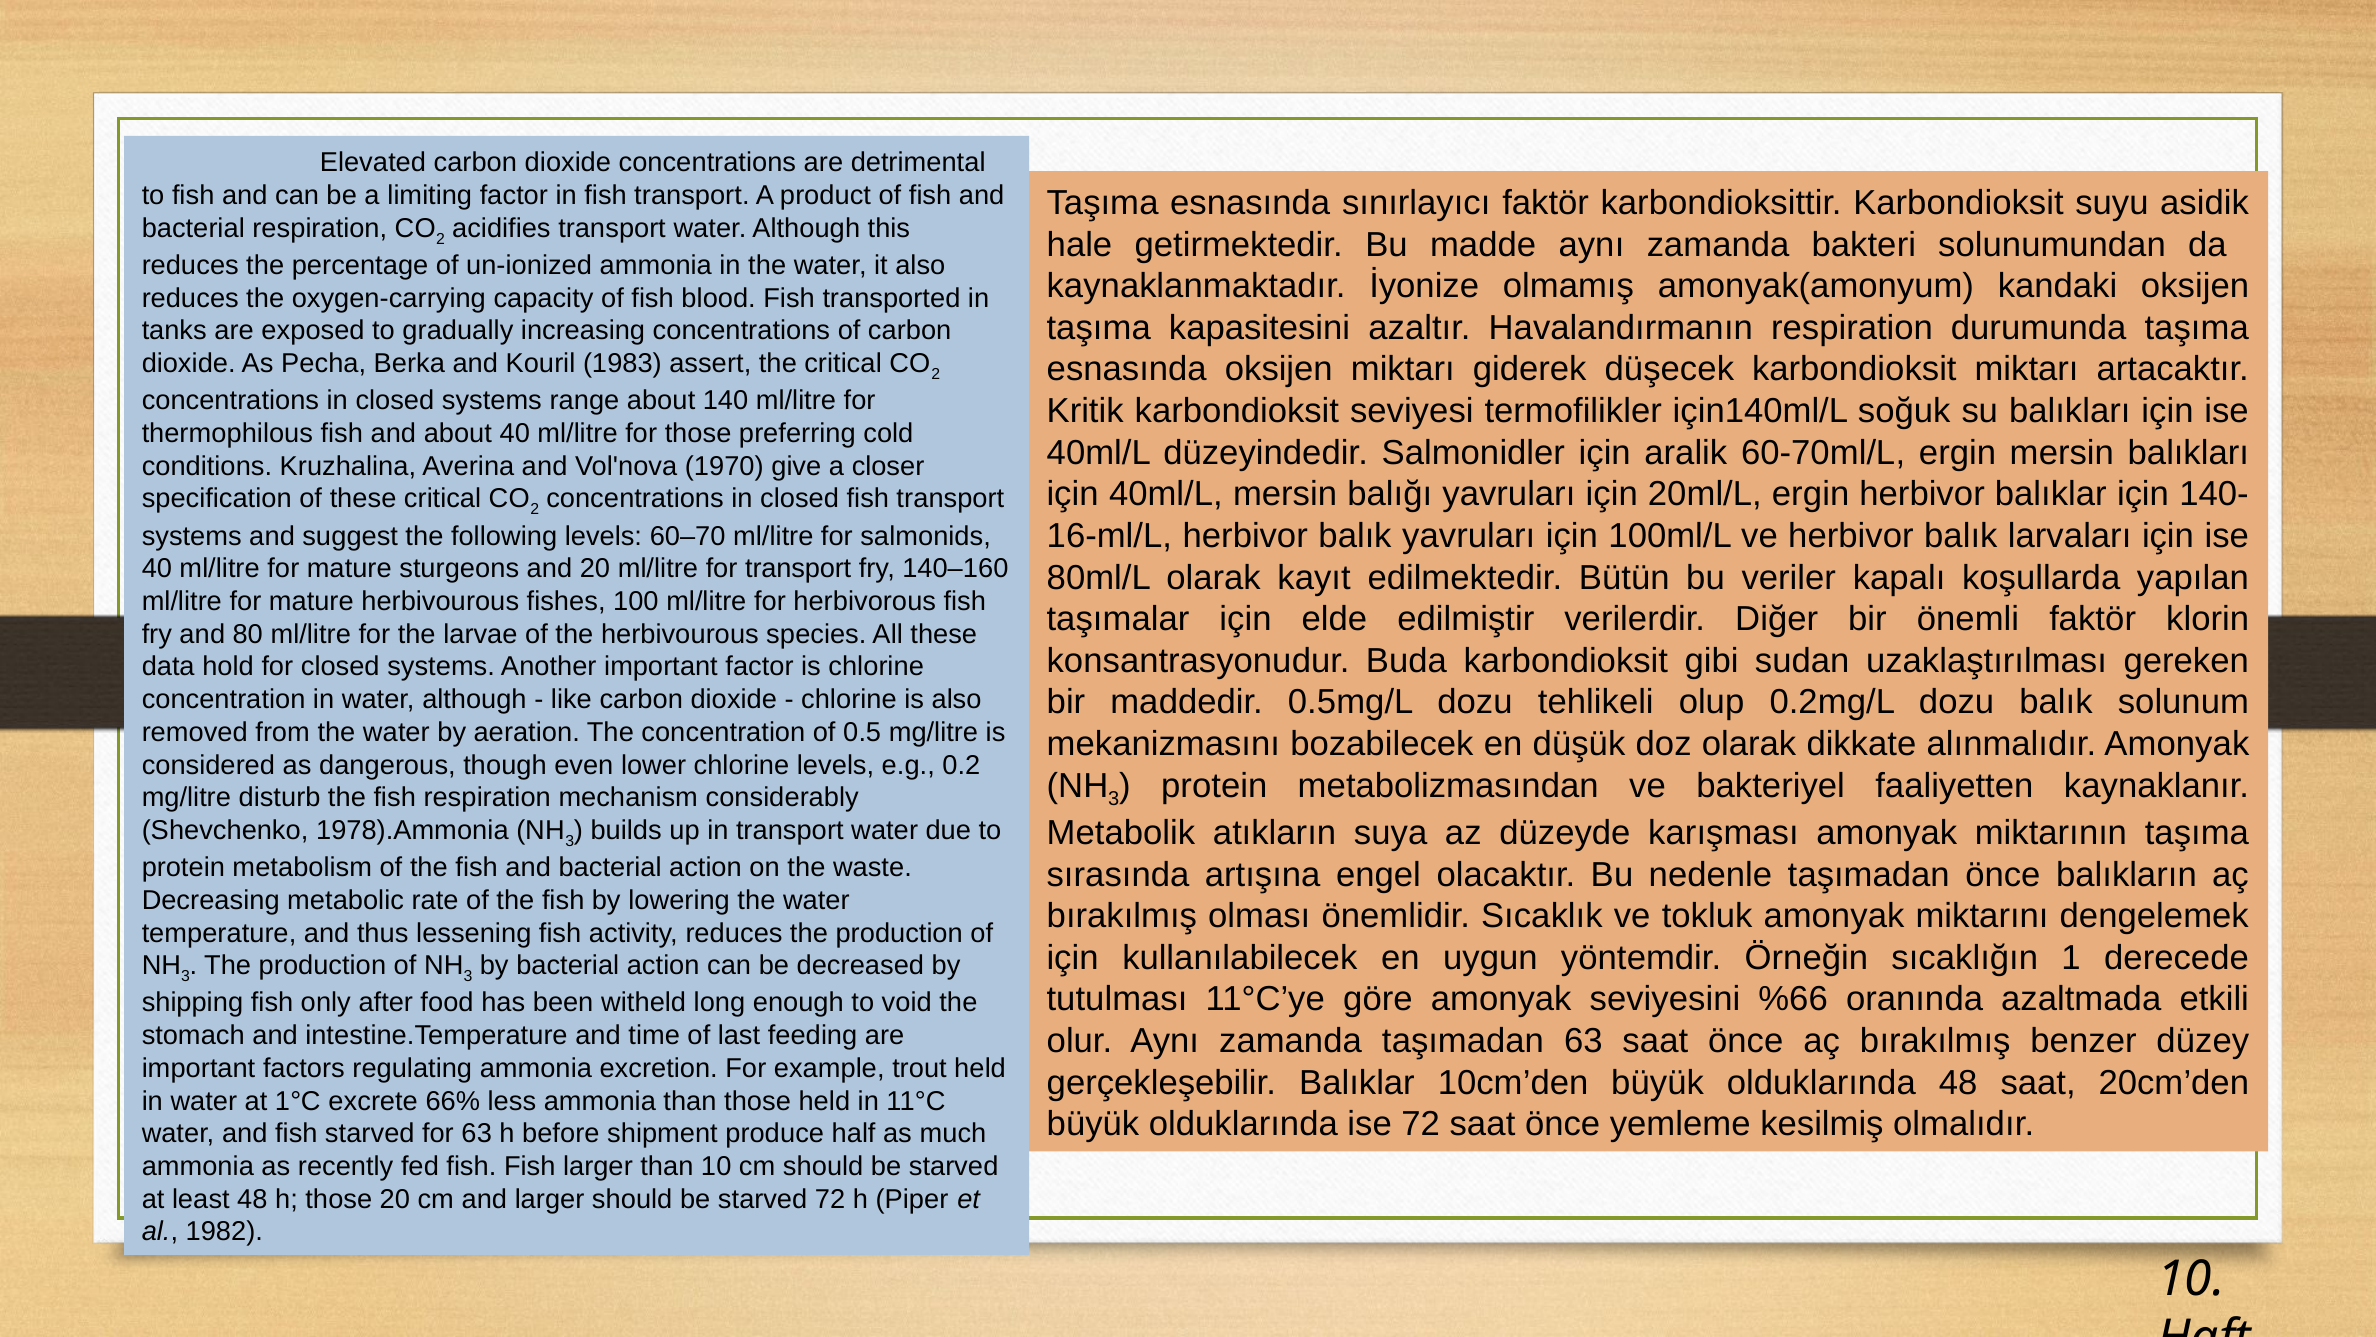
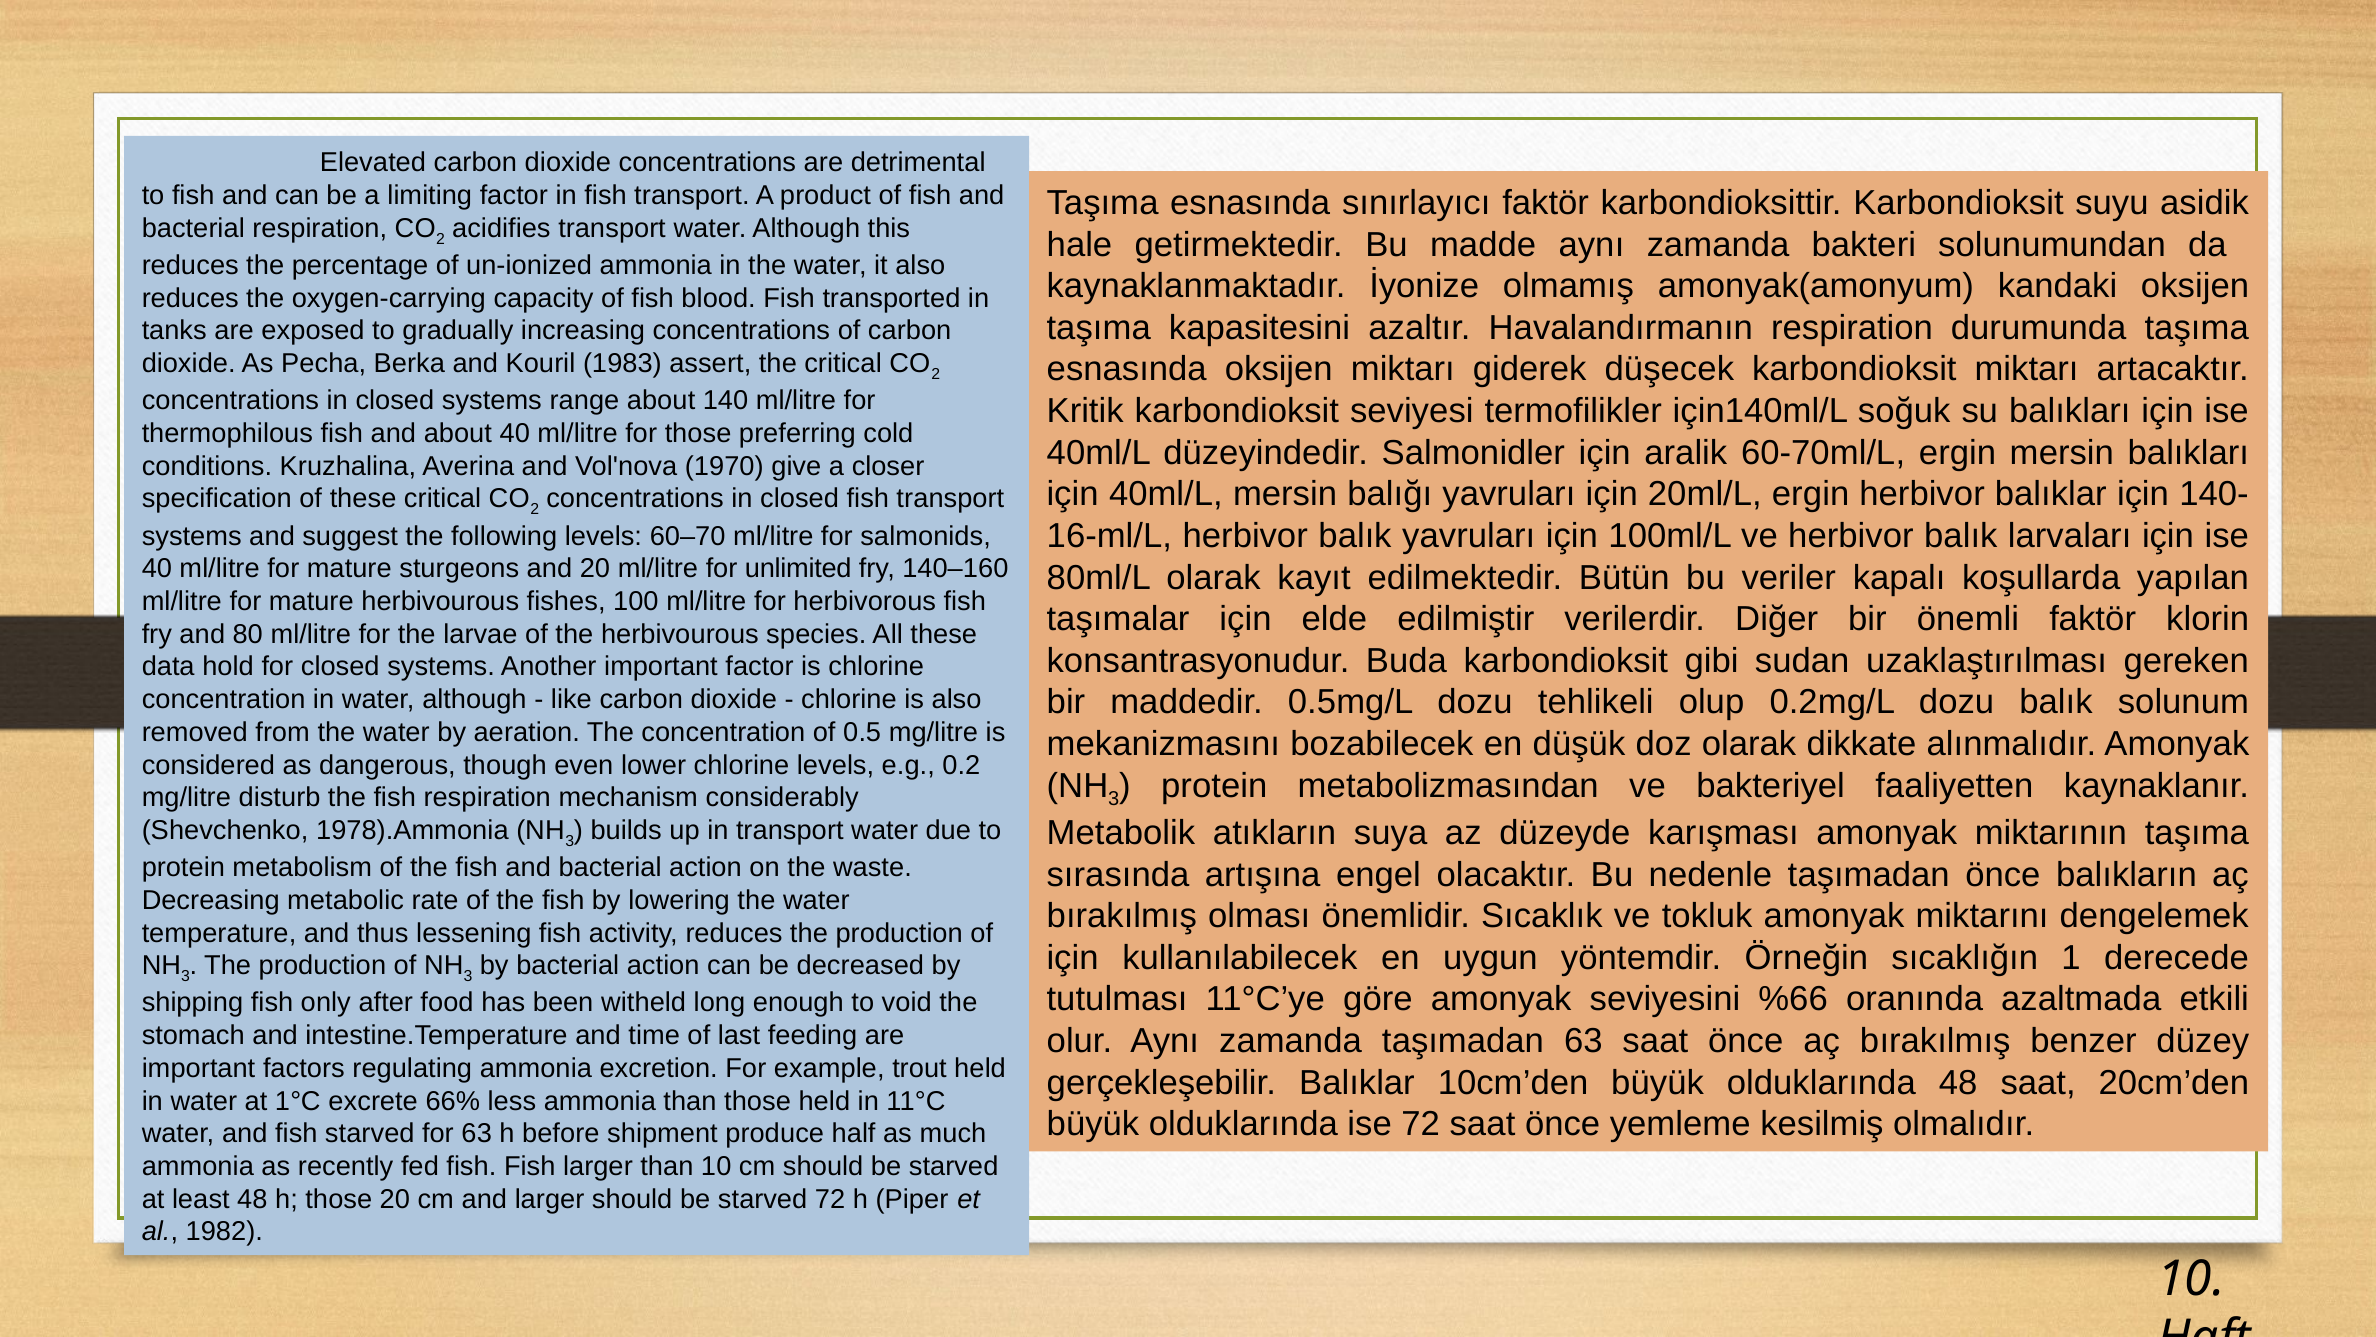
for transport: transport -> unlimited (798, 569)
